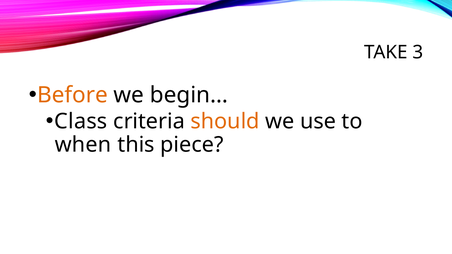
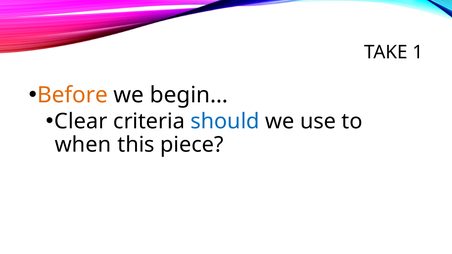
3: 3 -> 1 (418, 52)
Class: Class -> Clear (81, 121)
should colour: orange -> blue (225, 121)
